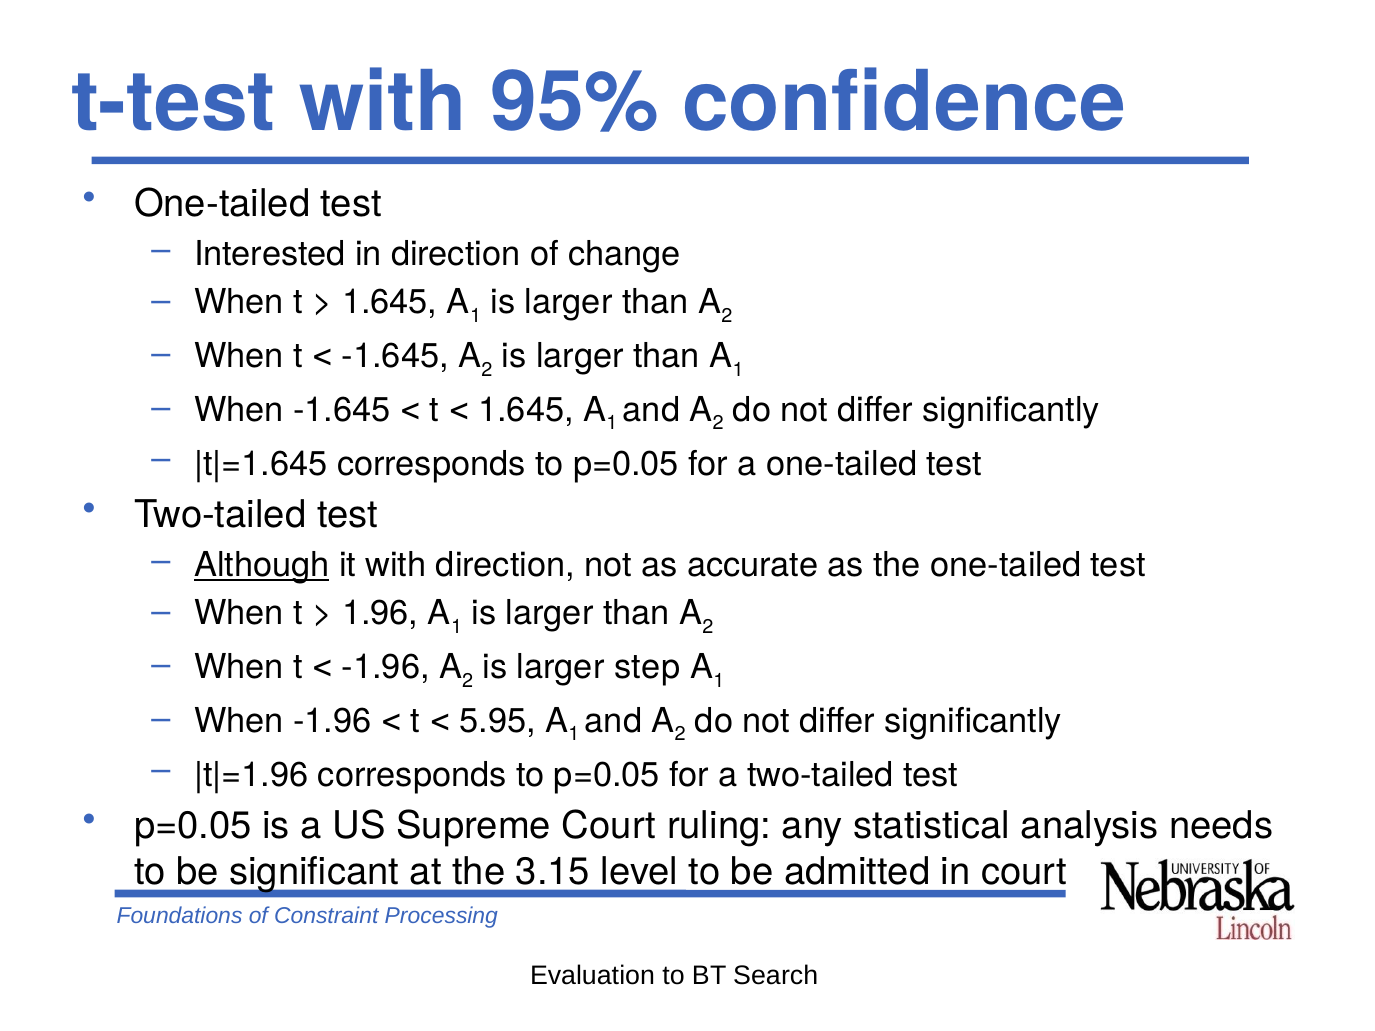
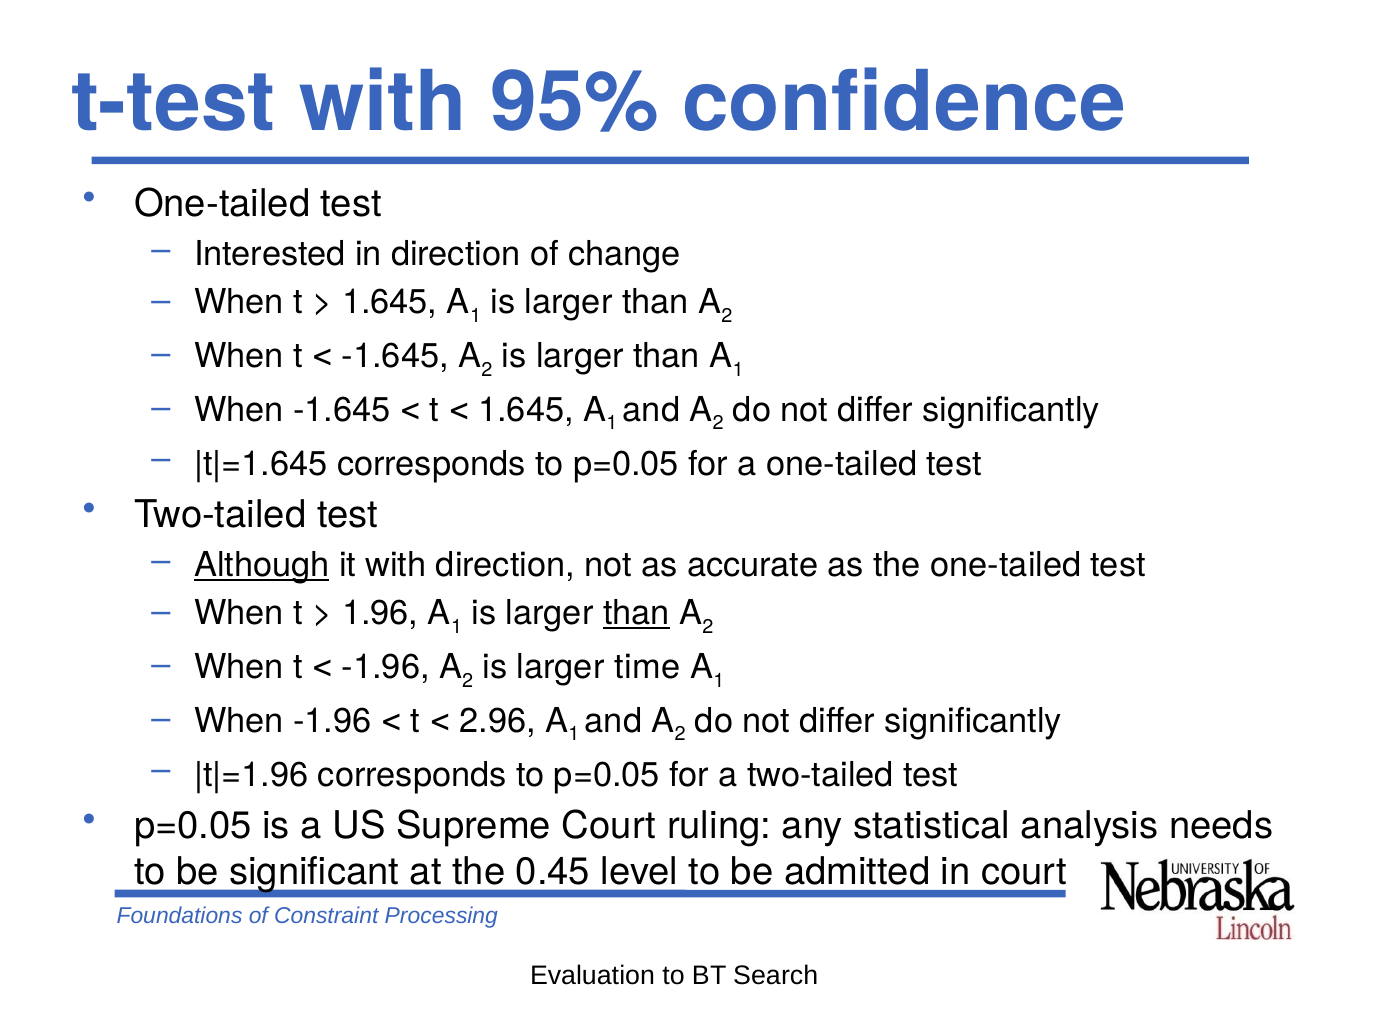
than underline: none -> present (636, 614)
step: step -> time (647, 667)
5.95: 5.95 -> 2.96 (498, 721)
3.15: 3.15 -> 0.45 (553, 872)
